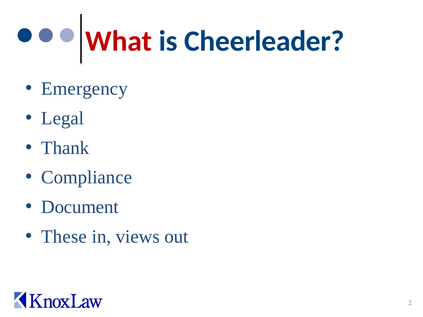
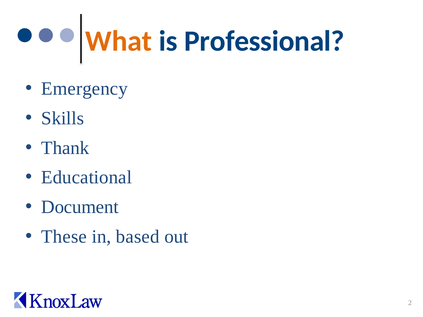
What colour: red -> orange (119, 41)
Cheerleader: Cheerleader -> Professional (264, 41)
Legal: Legal -> Skills (63, 118)
Compliance: Compliance -> Educational (87, 178)
views: views -> based (138, 237)
